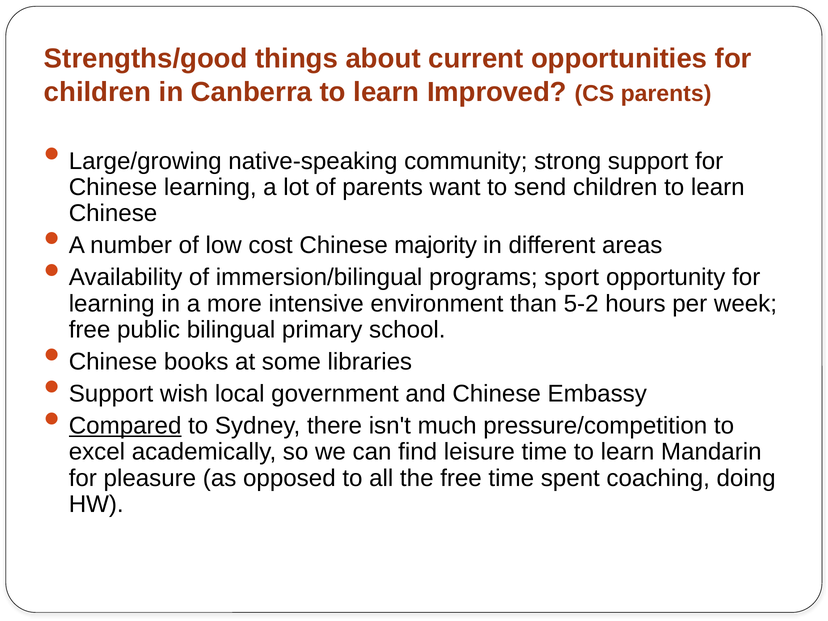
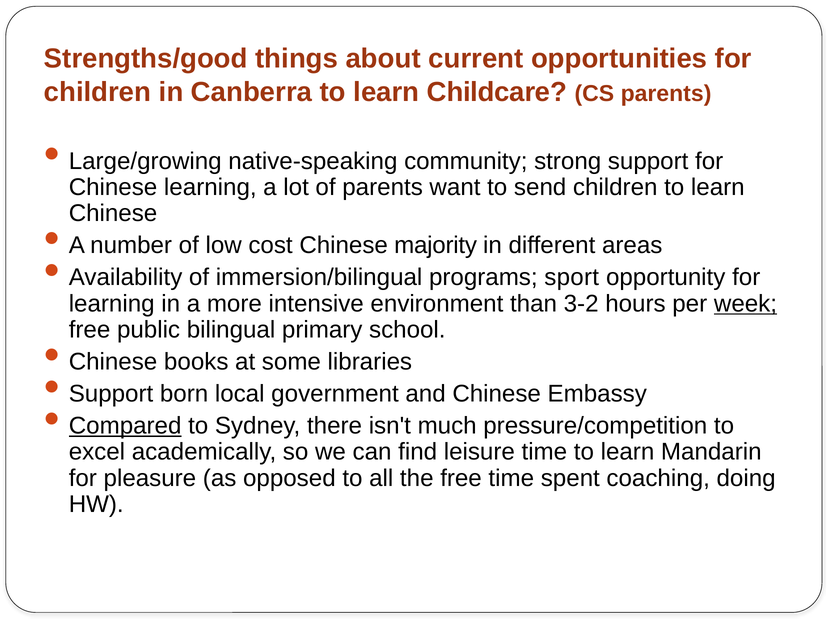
Improved: Improved -> Childcare (497, 92)
5-2: 5-2 -> 3-2 (581, 304)
week underline: none -> present (745, 304)
wish: wish -> born (184, 394)
